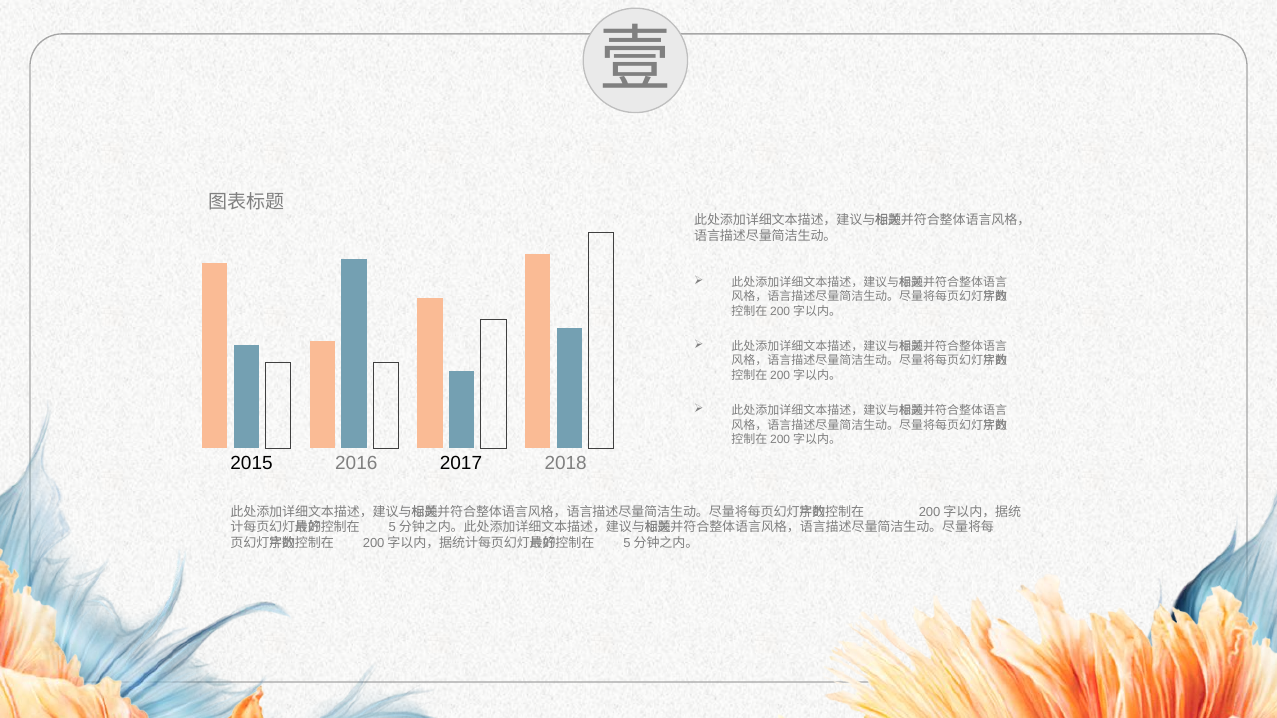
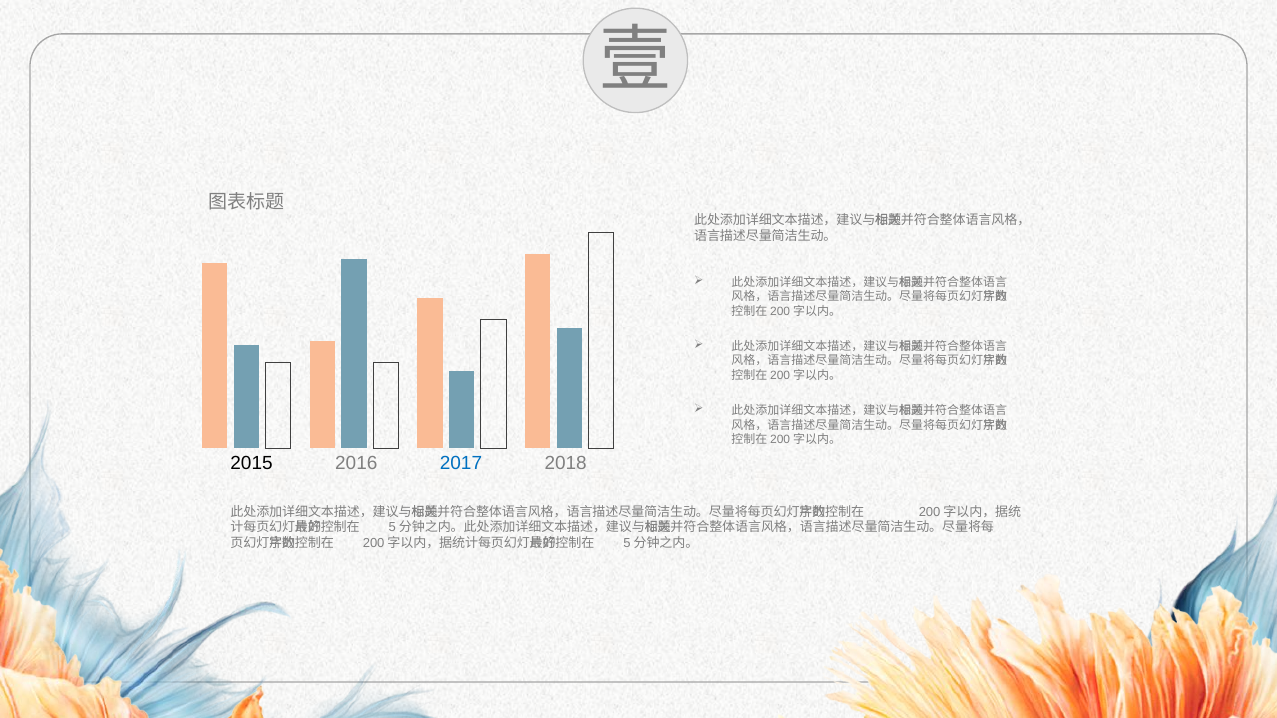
2017 colour: black -> blue (461, 464)
